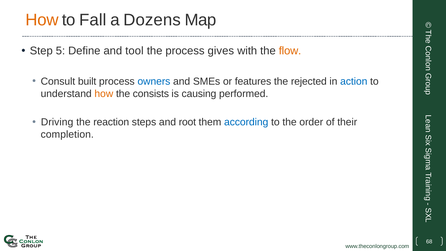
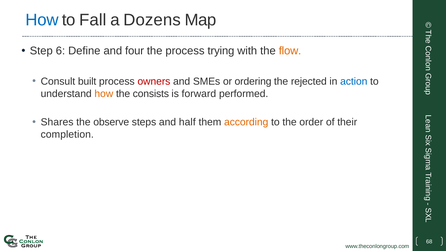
How colour: orange -> blue (42, 20)
5: 5 -> 6 (60, 51)
tool: tool -> four (135, 51)
gives: gives -> trying (221, 51)
owners colour: blue -> red (154, 81)
features: features -> ordering (253, 81)
causing: causing -> forward (199, 94)
Driving: Driving -> Shares (57, 122)
reaction: reaction -> observe (111, 122)
root: root -> half (187, 122)
according colour: blue -> orange (246, 122)
